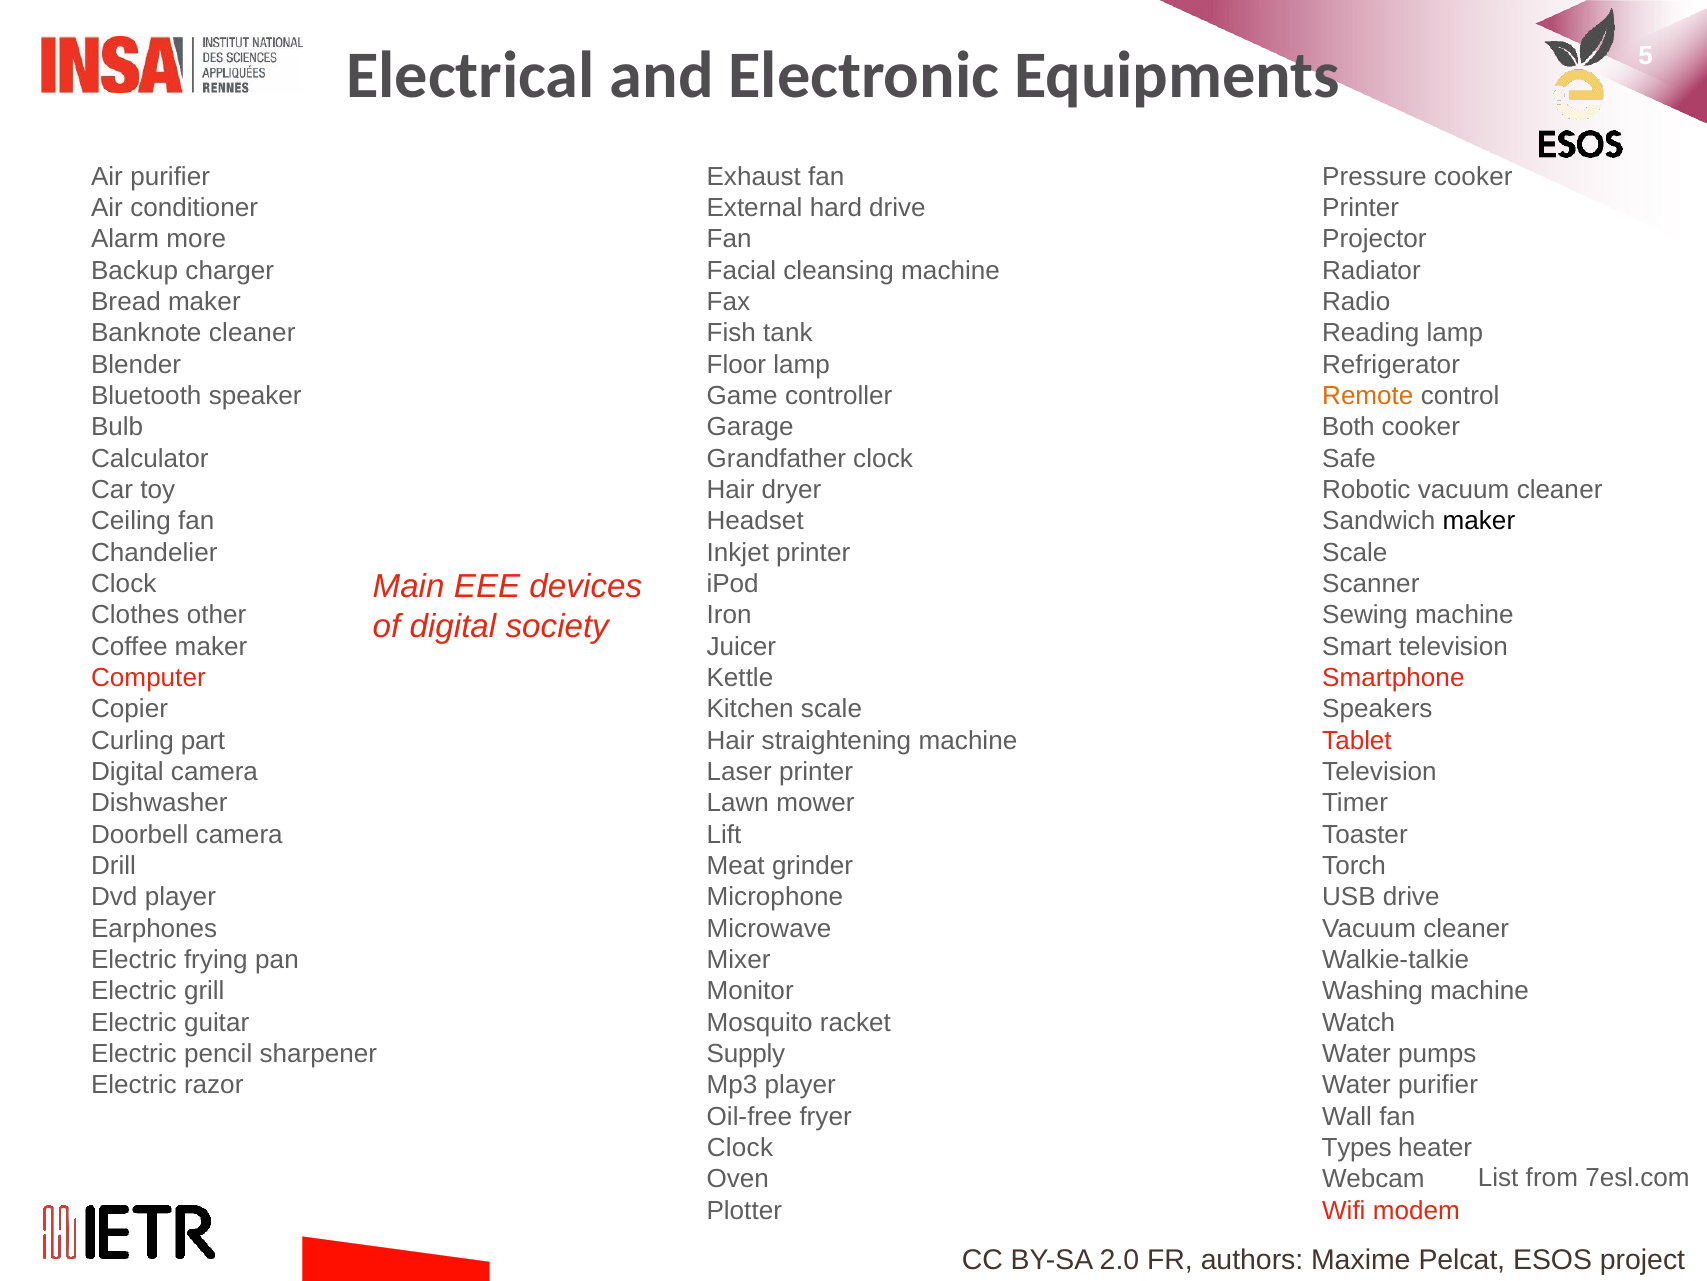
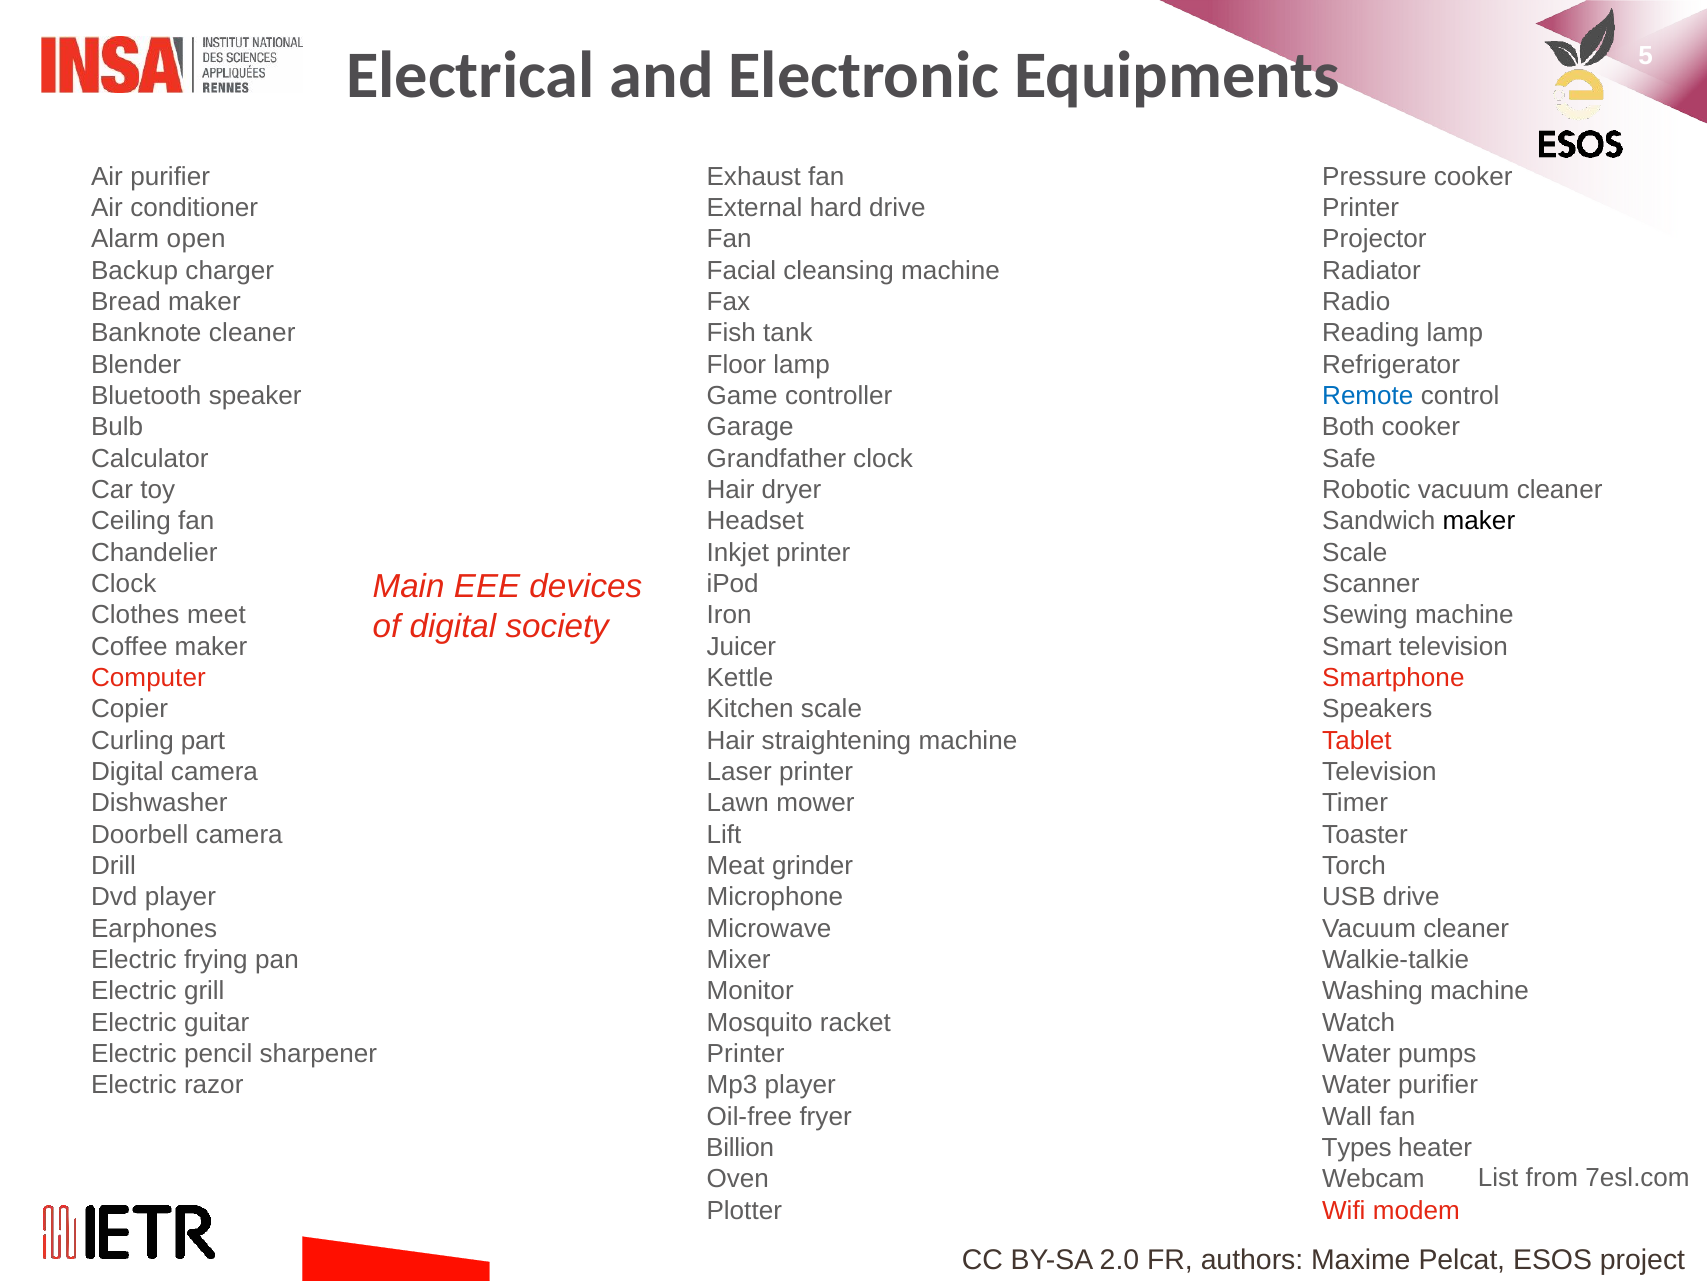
more: more -> open (196, 239)
Remote colour: orange -> blue (1368, 396)
other: other -> meet (217, 615)
Supply: Supply -> Printer (746, 1053)
Clock: Clock -> Billion (740, 1147)
